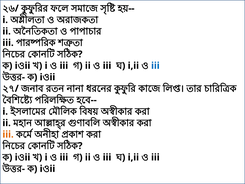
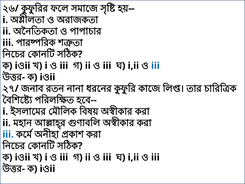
iii colour: orange -> blue (8, 134)
